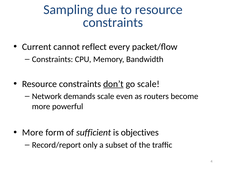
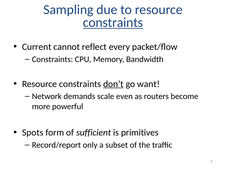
constraints underline: none -> present (113, 23)
go scale: scale -> want (148, 84)
More: More -> Spots (33, 133)
objectives: objectives -> primitives (140, 133)
